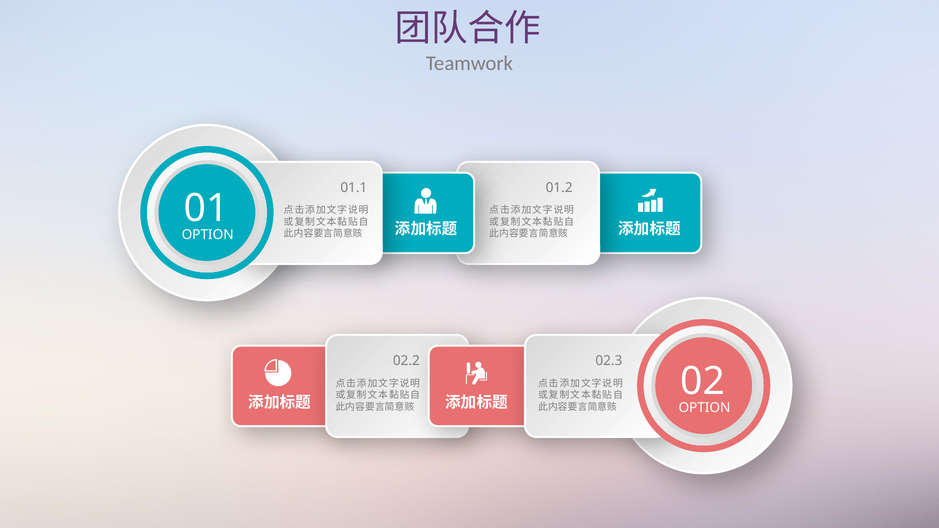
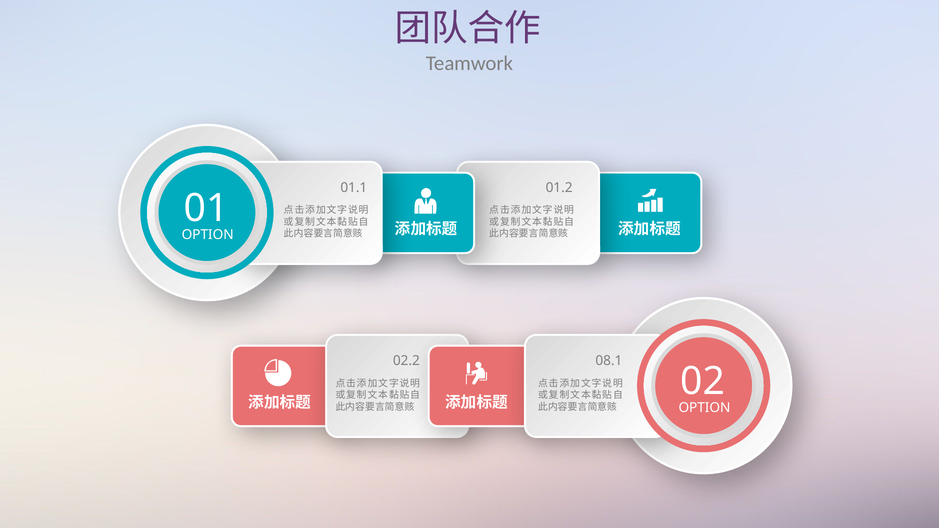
02.3: 02.3 -> 08.1 (609, 361)
